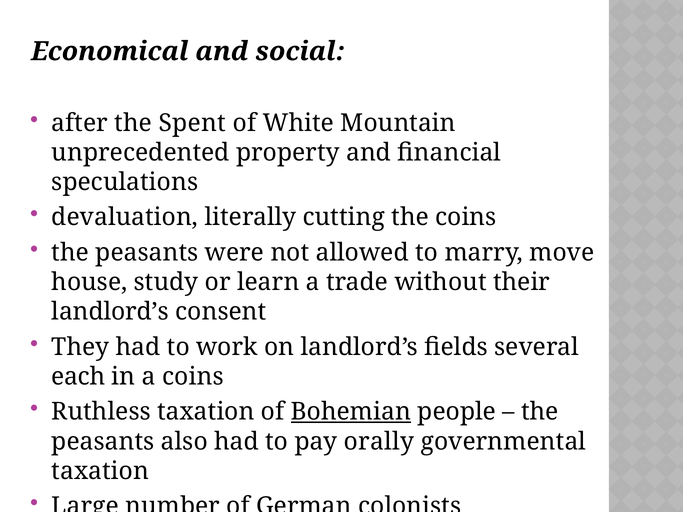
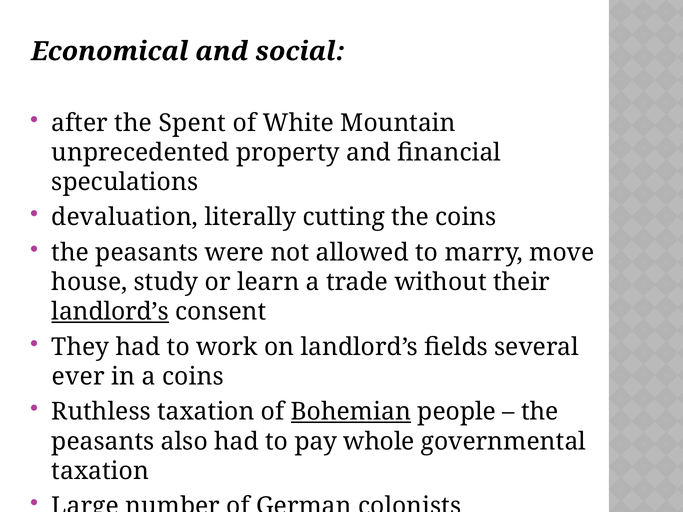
landlord’s underline: none -> present (110, 312)
each: each -> ever (78, 377)
orally: orally -> whole (379, 442)
